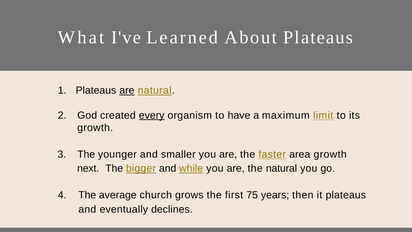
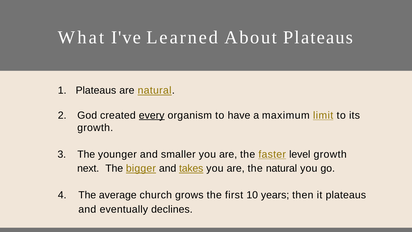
are underline: present -> none (127, 90)
area: area -> level (300, 154)
while: while -> takes (191, 168)
75: 75 -> 10 (252, 195)
